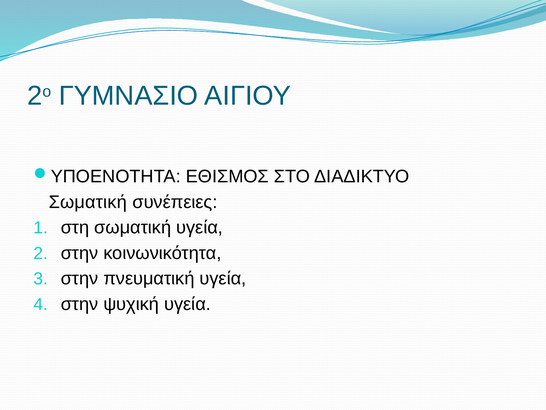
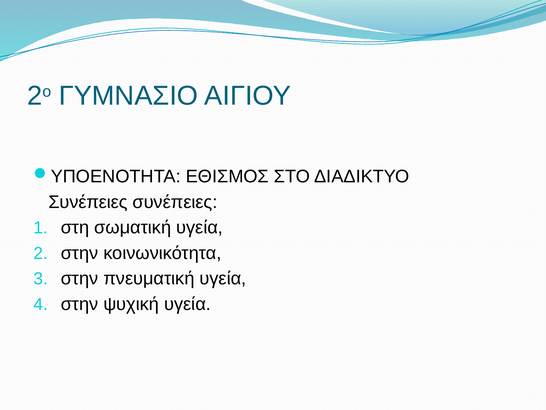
Σωματική: Σωματική -> Συνέπειες (88, 202)
